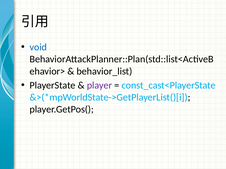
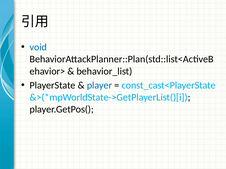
player colour: purple -> blue (99, 85)
